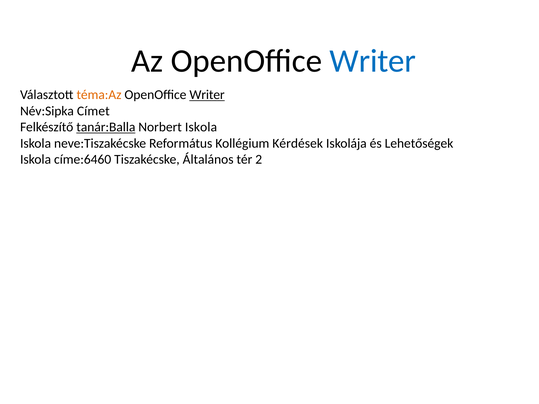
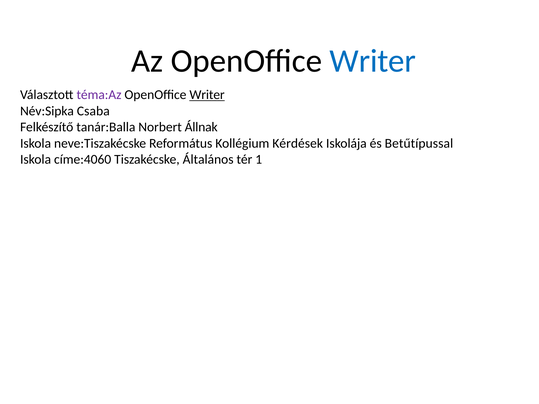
téma:Az colour: orange -> purple (99, 95)
Címet: Címet -> Csaba (93, 111)
tanár:Balla underline: present -> none (106, 127)
Norbert Iskola: Iskola -> Állnak (201, 127)
Lehetőségek: Lehetőségek -> Betűtípussal (419, 143)
címe:6460: címe:6460 -> címe:4060 (83, 160)
2: 2 -> 1 (259, 160)
